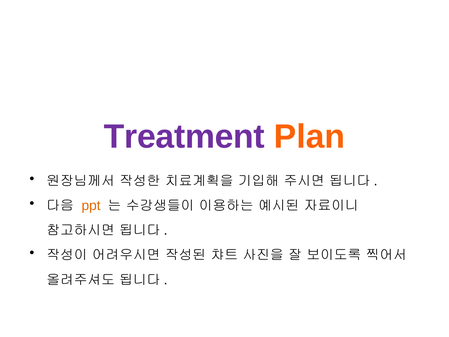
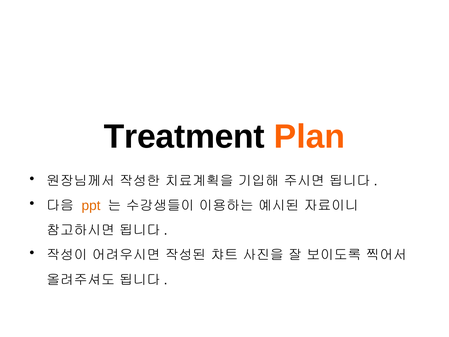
Treatment colour: purple -> black (184, 137)
